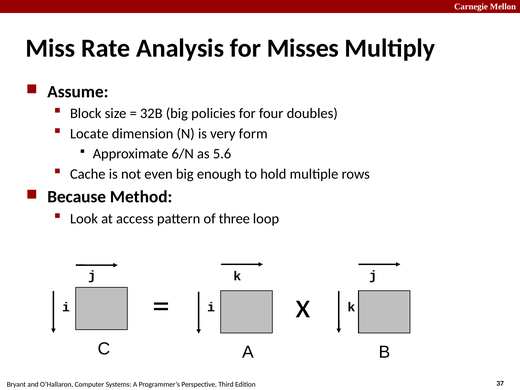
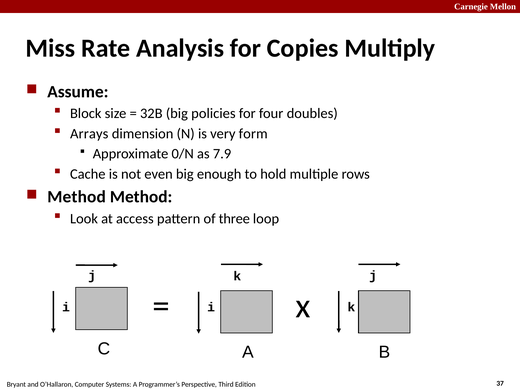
Misses: Misses -> Copies (303, 48)
Locate: Locate -> Arrays (89, 134)
6/N: 6/N -> 0/N (183, 154)
5.6: 5.6 -> 7.9 (222, 154)
Because: Because -> Method (77, 197)
